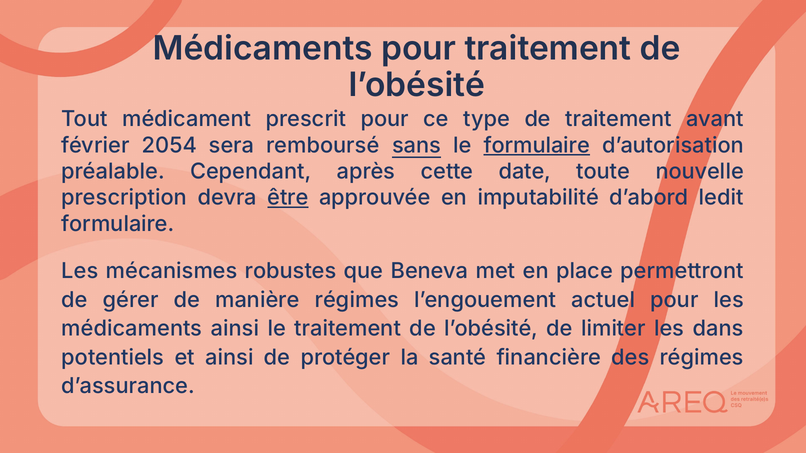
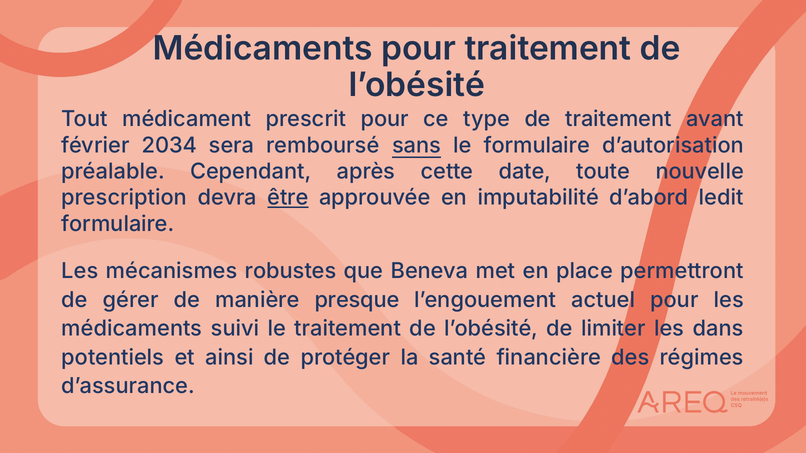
2054: 2054 -> 2034 (169, 146)
formulaire underline: present -> none (537, 146)
manière régimes: régimes -> presque (357, 300)
médicaments ainsi: ainsi -> suivi (235, 329)
